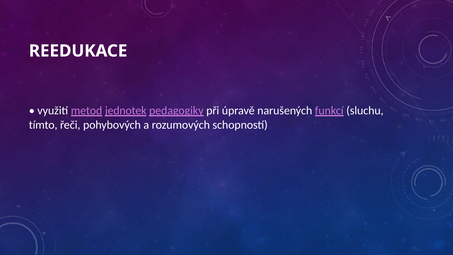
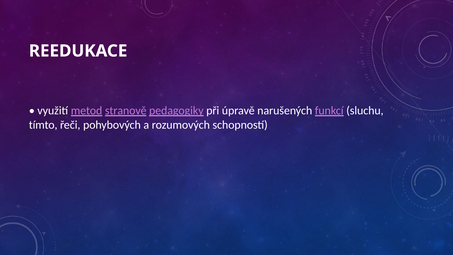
jednotek: jednotek -> stranově (126, 111)
